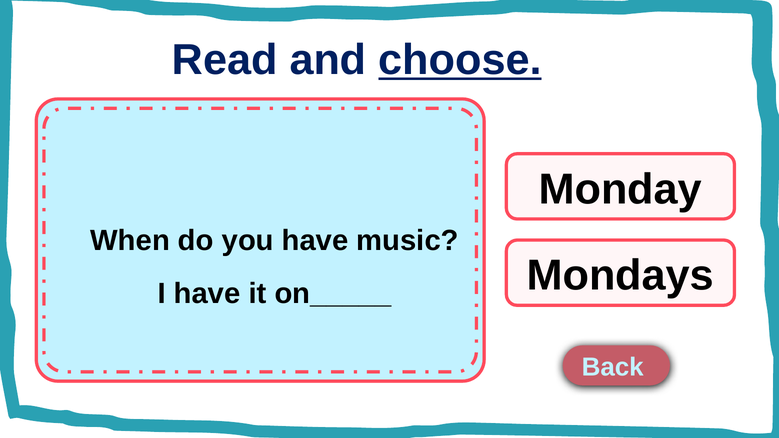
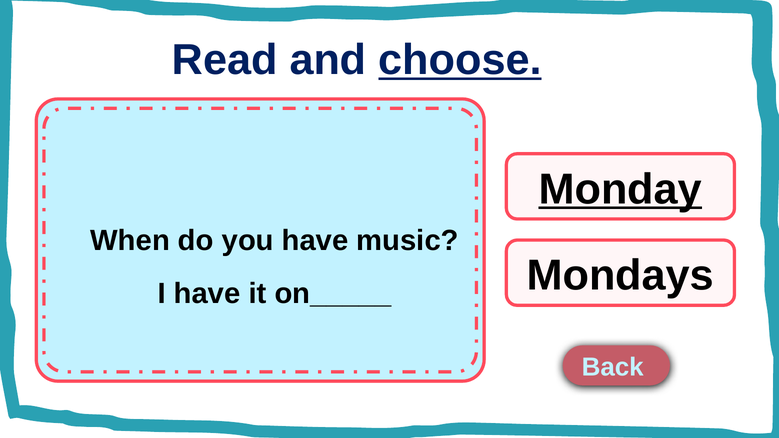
Monday underline: none -> present (620, 189)
